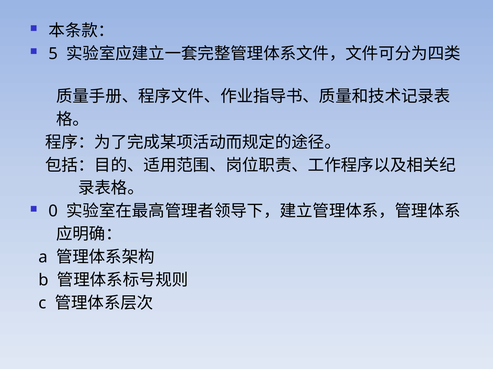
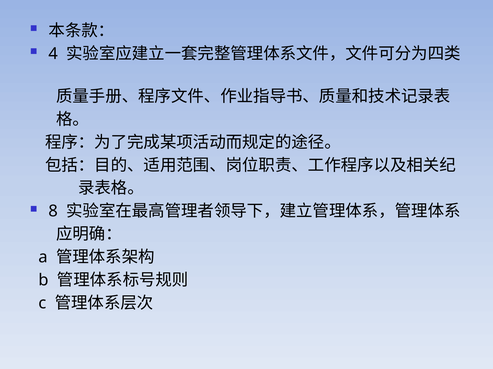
5: 5 -> 4 (53, 54)
0: 0 -> 8 (53, 212)
